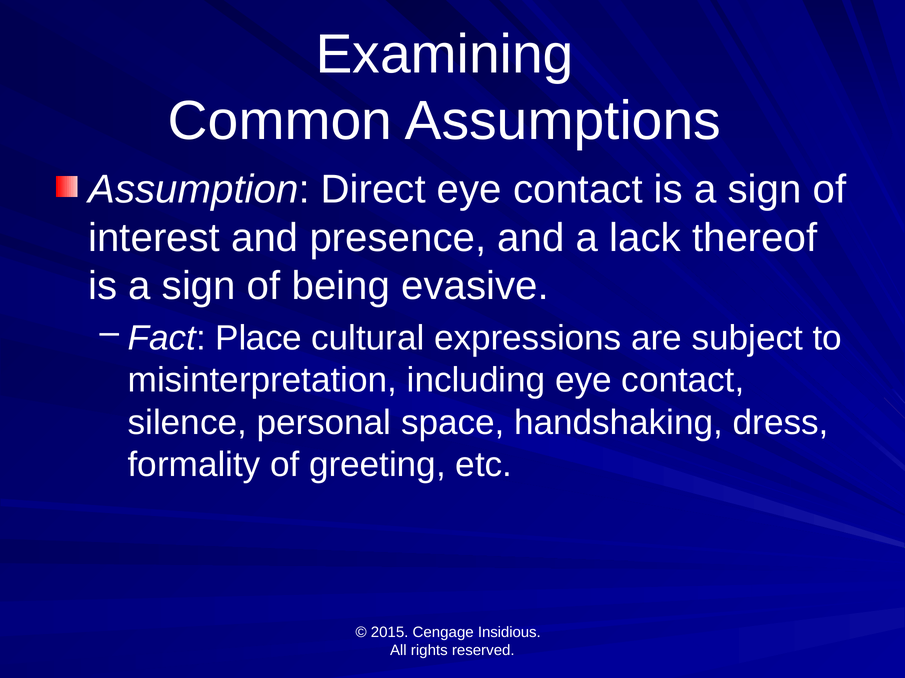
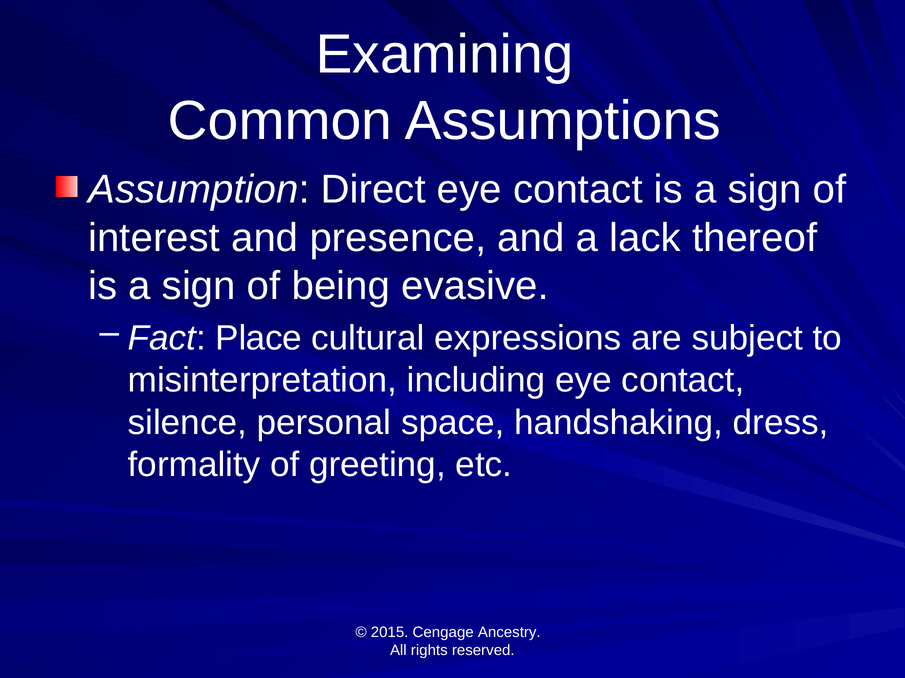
Insidious: Insidious -> Ancestry (509, 633)
